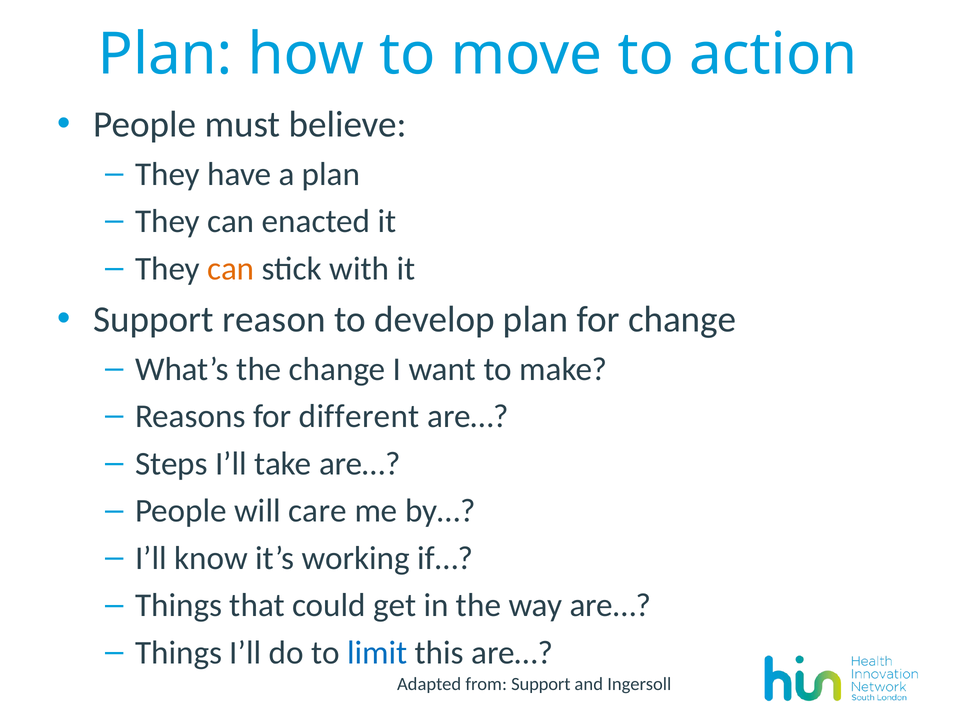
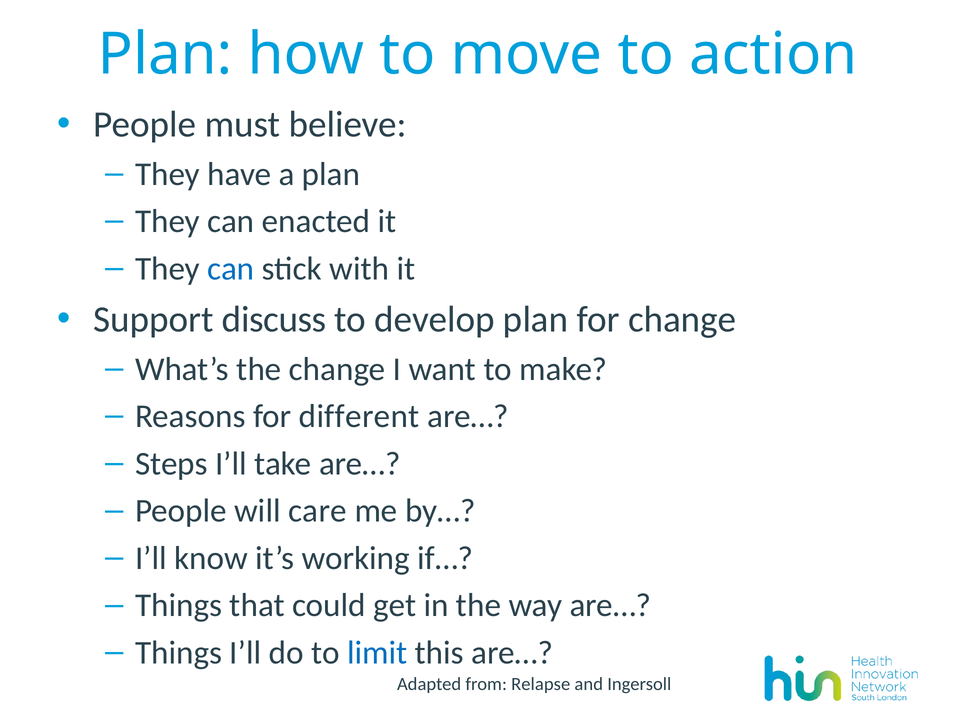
can colour: orange -> blue (231, 269)
reason: reason -> discuss (274, 320)
from Support: Support -> Relapse (541, 684)
